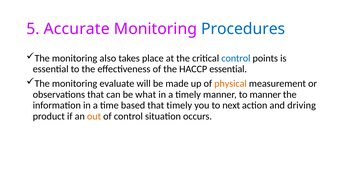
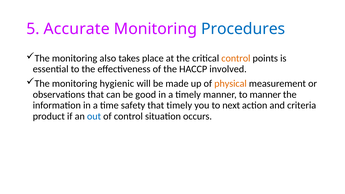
control colour: blue -> orange (236, 58)
HACCP essential: essential -> involved (228, 69)
evaluate: evaluate -> hygienic (117, 84)
what: what -> good (146, 95)
based: based -> safety (133, 105)
driving: driving -> criteria (302, 105)
out colour: orange -> blue (94, 116)
